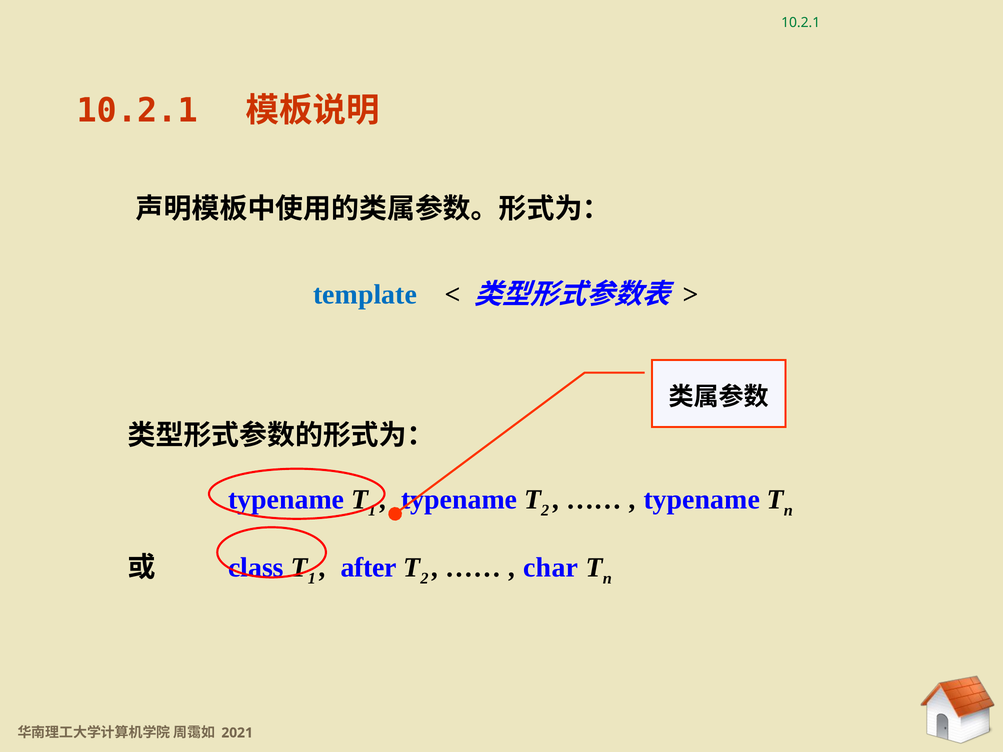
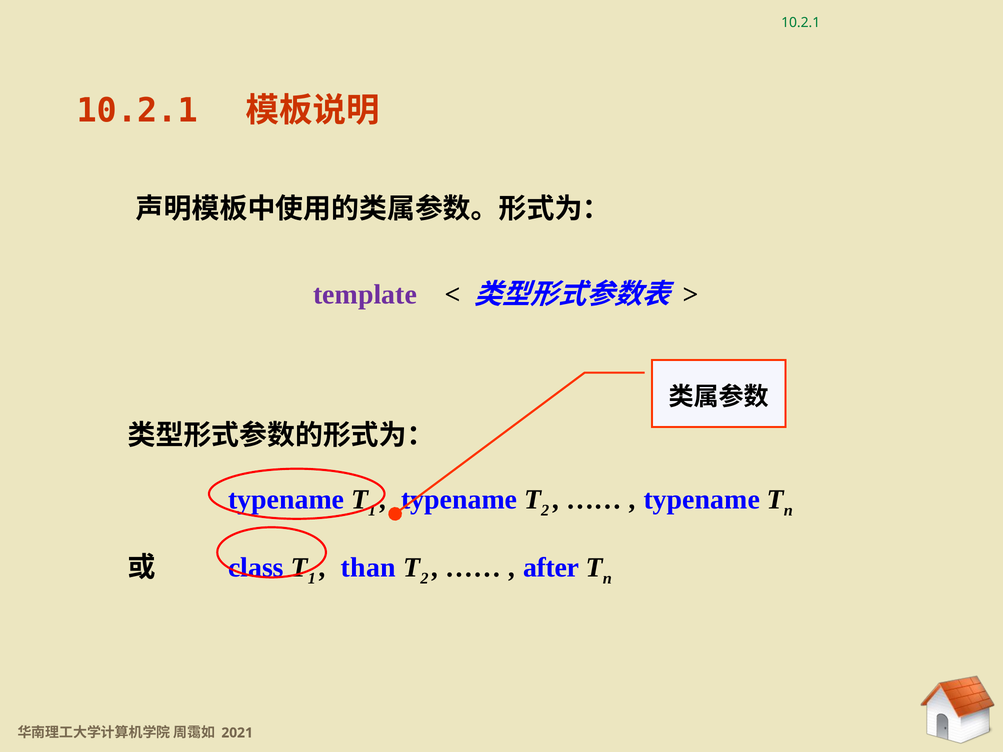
template colour: blue -> purple (365, 294)
after: after -> than (368, 568)
char: char -> after (551, 568)
